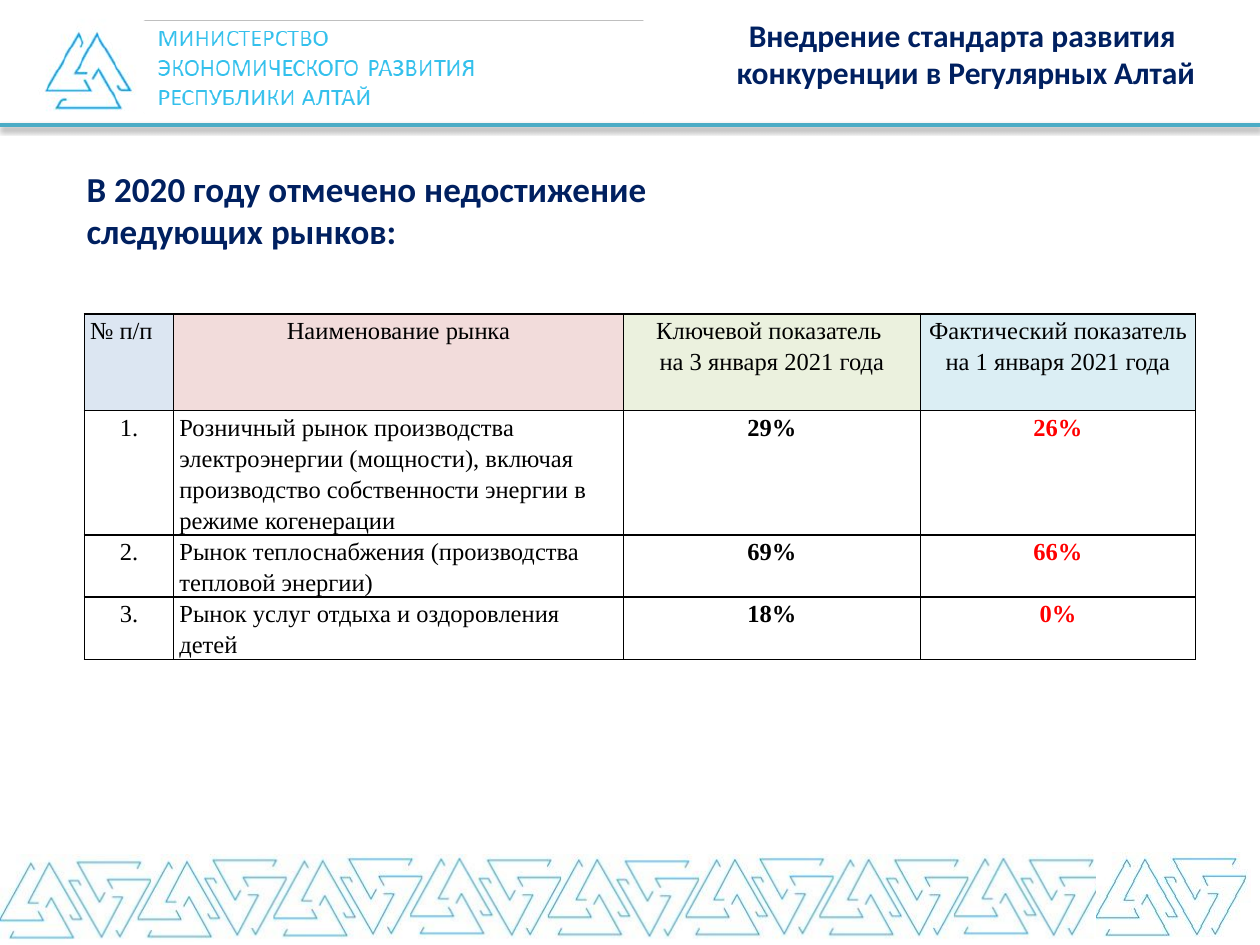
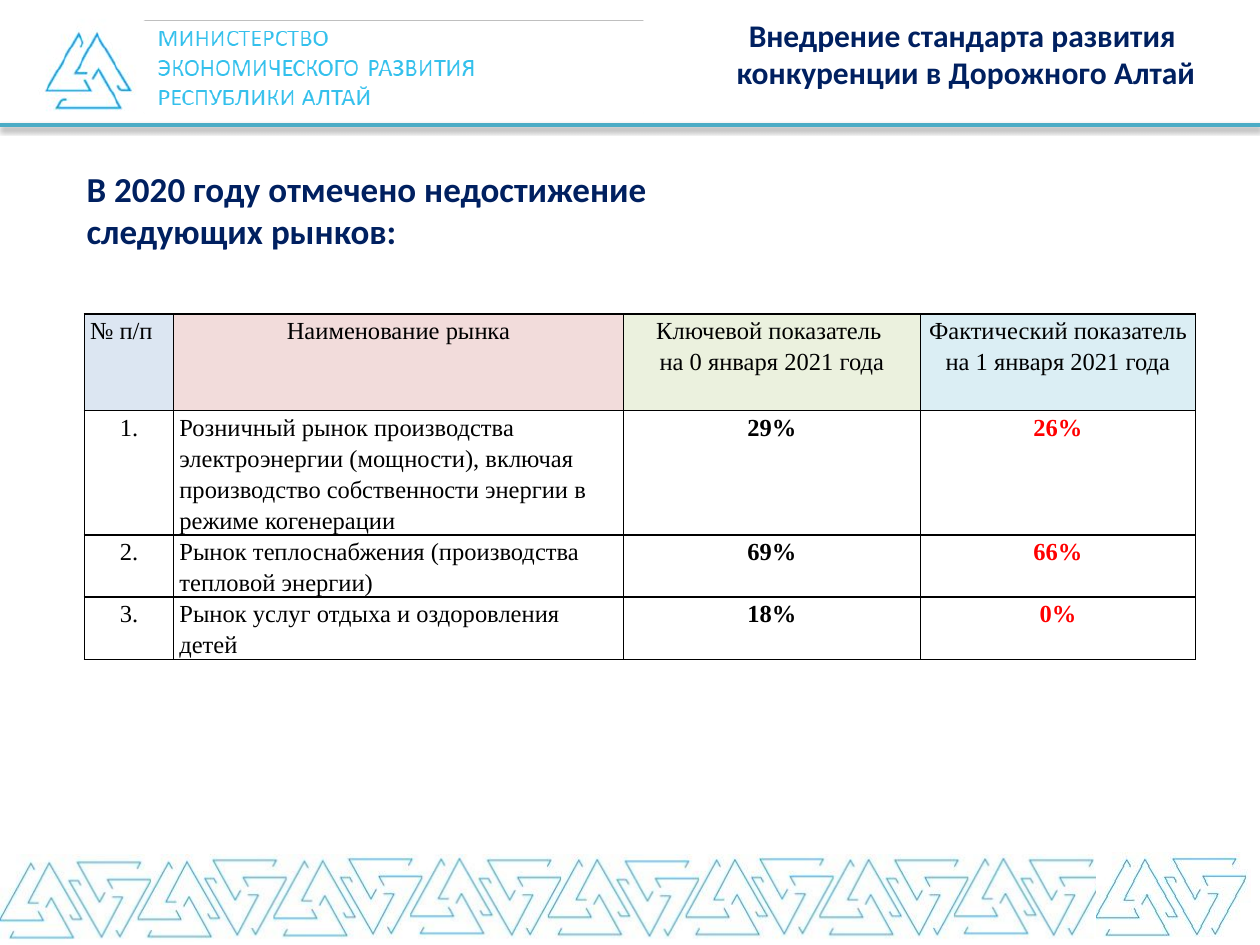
Регулярных: Регулярных -> Дорожного (1028, 74)
на 3: 3 -> 0 (696, 363)
